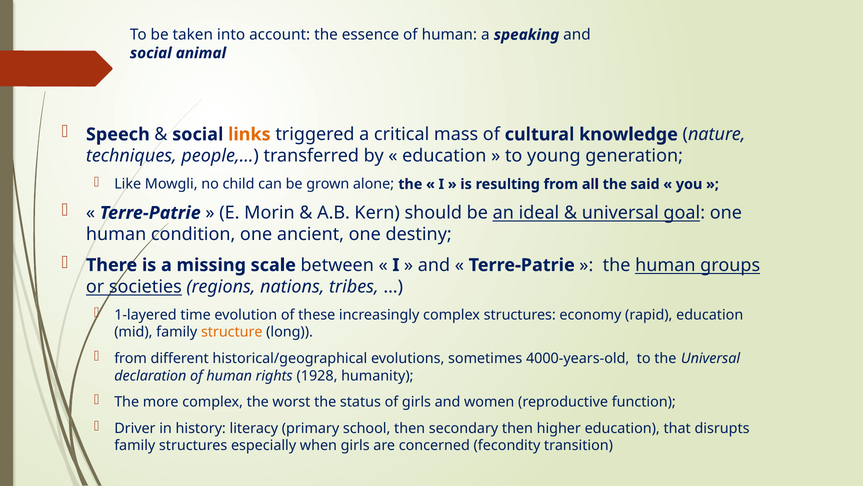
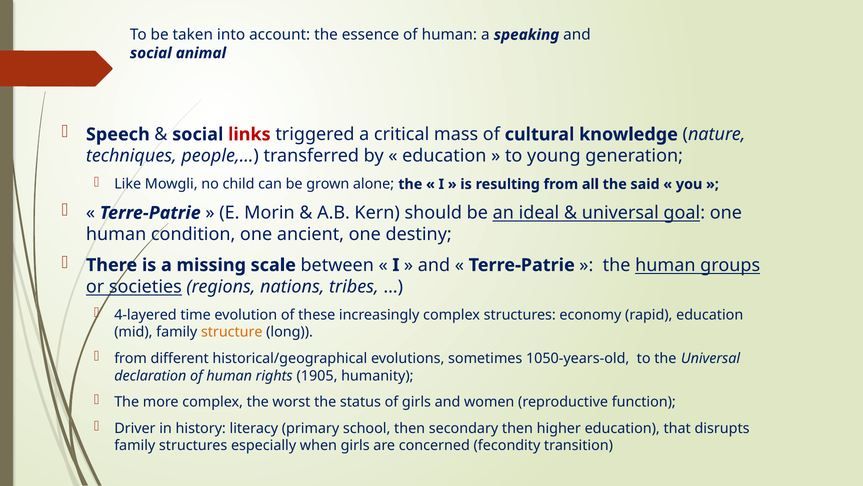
links colour: orange -> red (249, 134)
1-layered: 1-layered -> 4-layered (145, 315)
4000-years-old: 4000-years-old -> 1050-years-old (578, 358)
1928: 1928 -> 1905 (317, 375)
